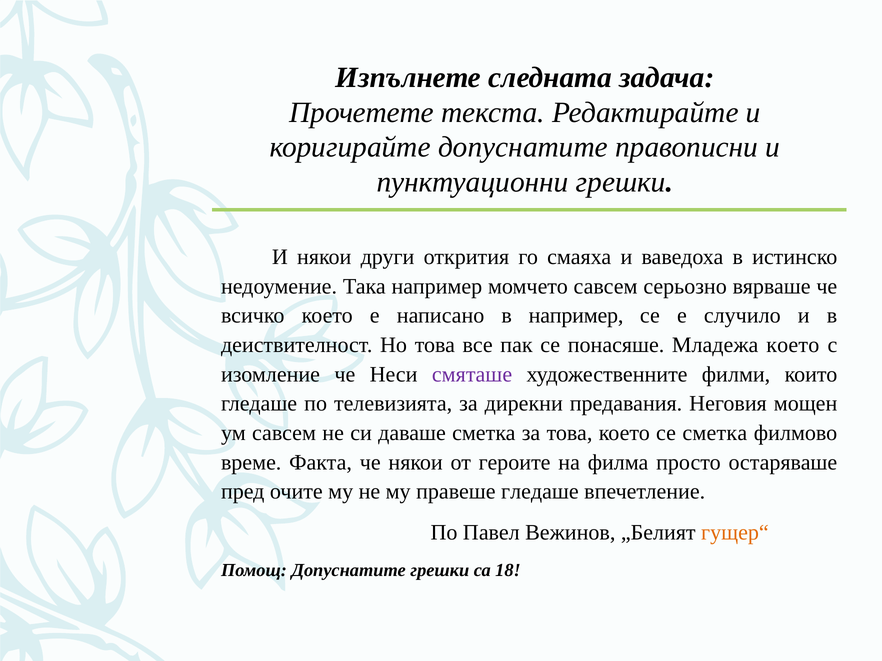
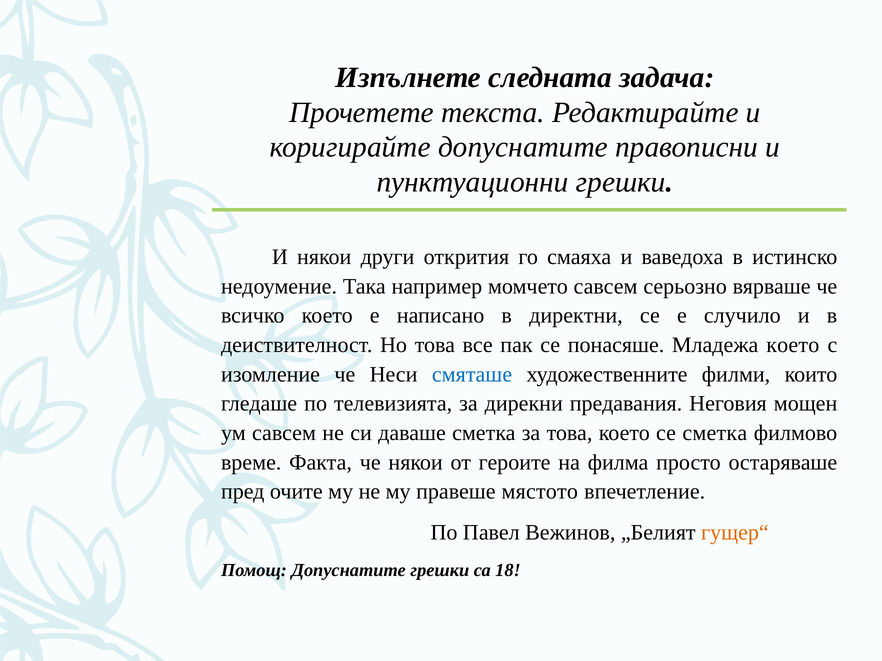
в например: например -> директни (576, 316)
смяташе colour: purple -> blue (472, 375)
правеше гледаше: гледаше -> мястото (540, 492)
